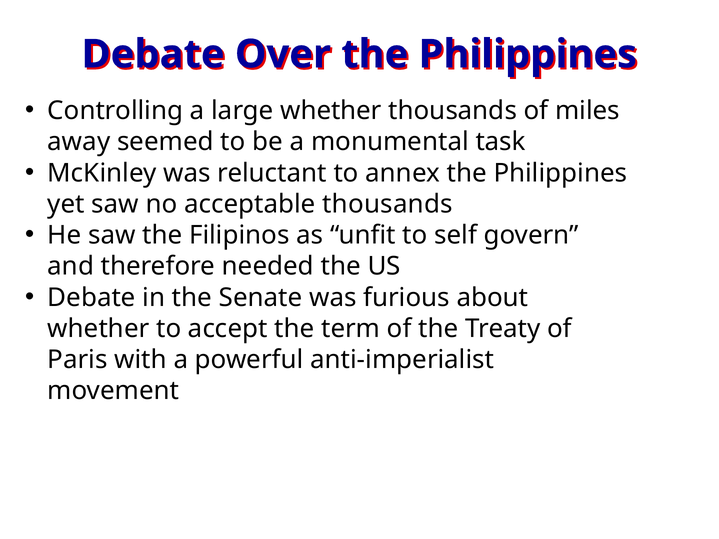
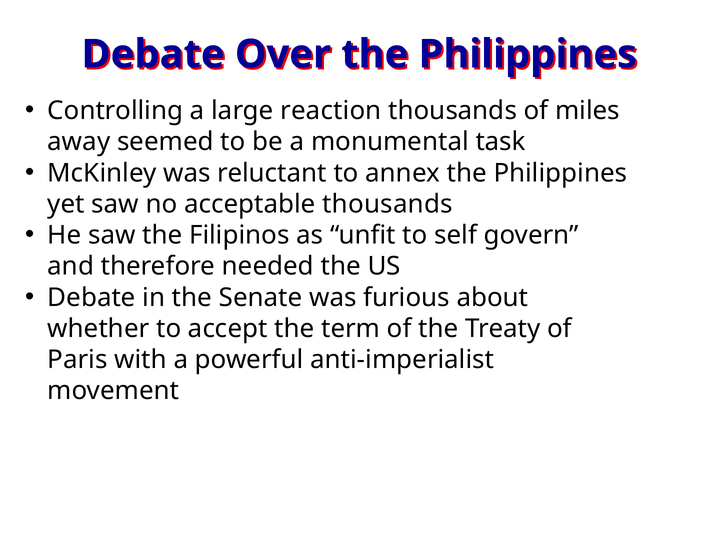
large whether: whether -> reaction (331, 111)
